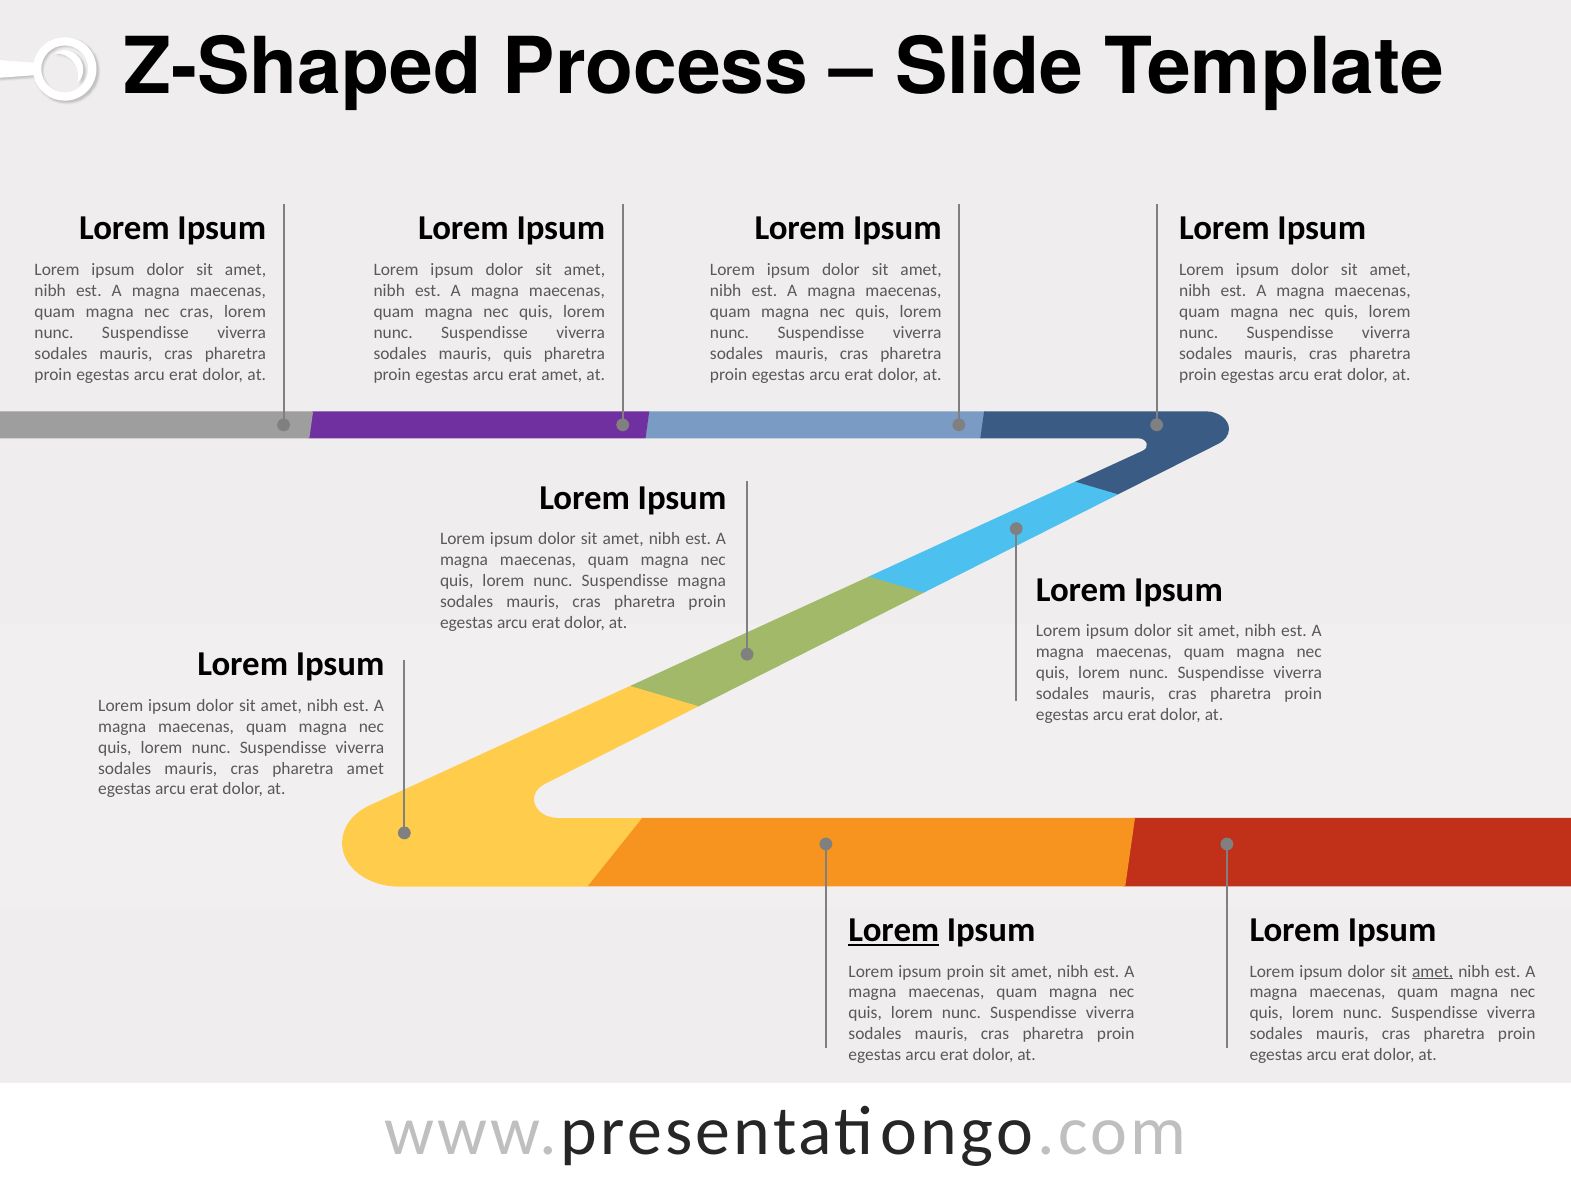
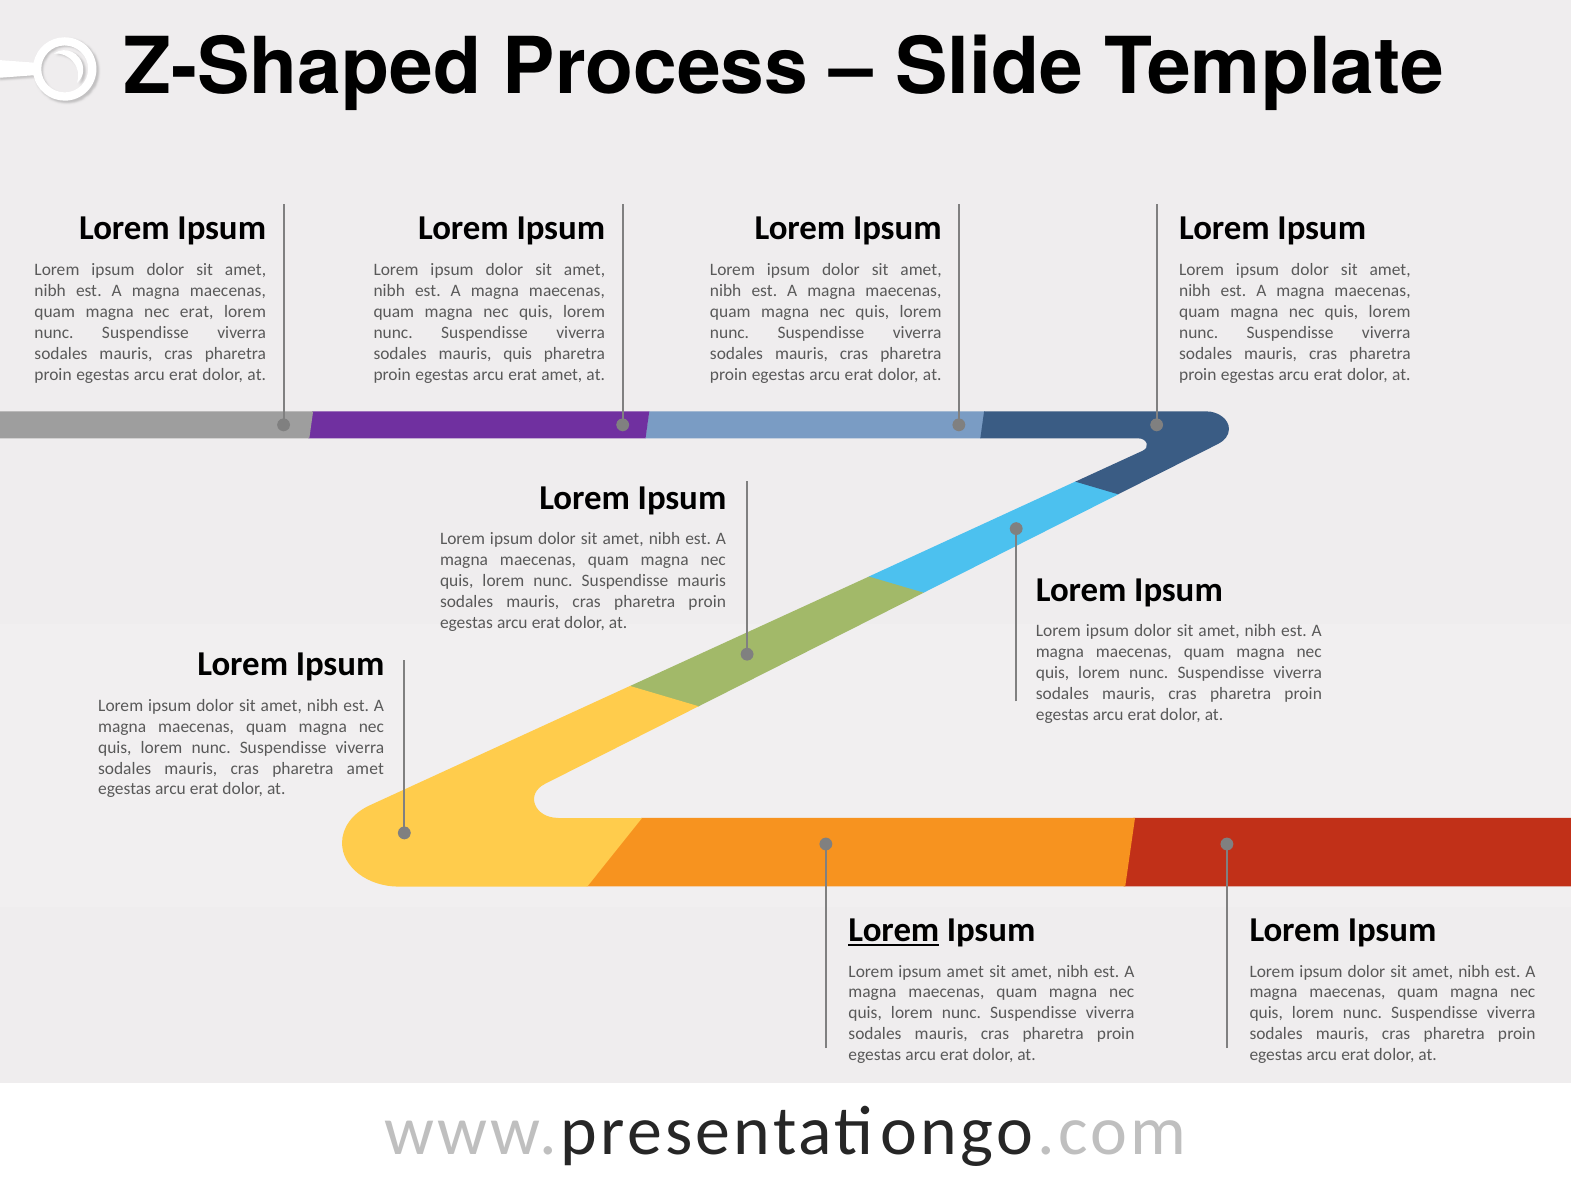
nec cras: cras -> erat (197, 312)
Suspendisse magna: magna -> mauris (702, 581)
ipsum proin: proin -> amet (965, 972)
amet underline: present -> none (1433, 972)
